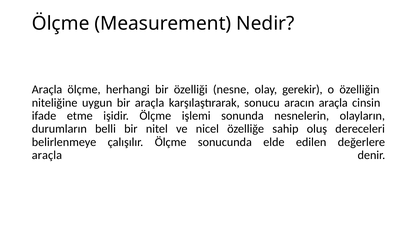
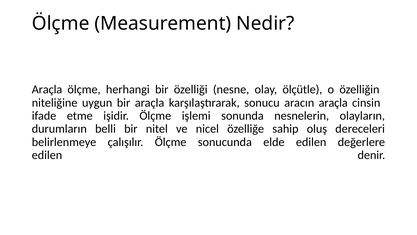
gerekir: gerekir -> ölçütle (302, 89)
araçla: araçla -> edilen (47, 155)
